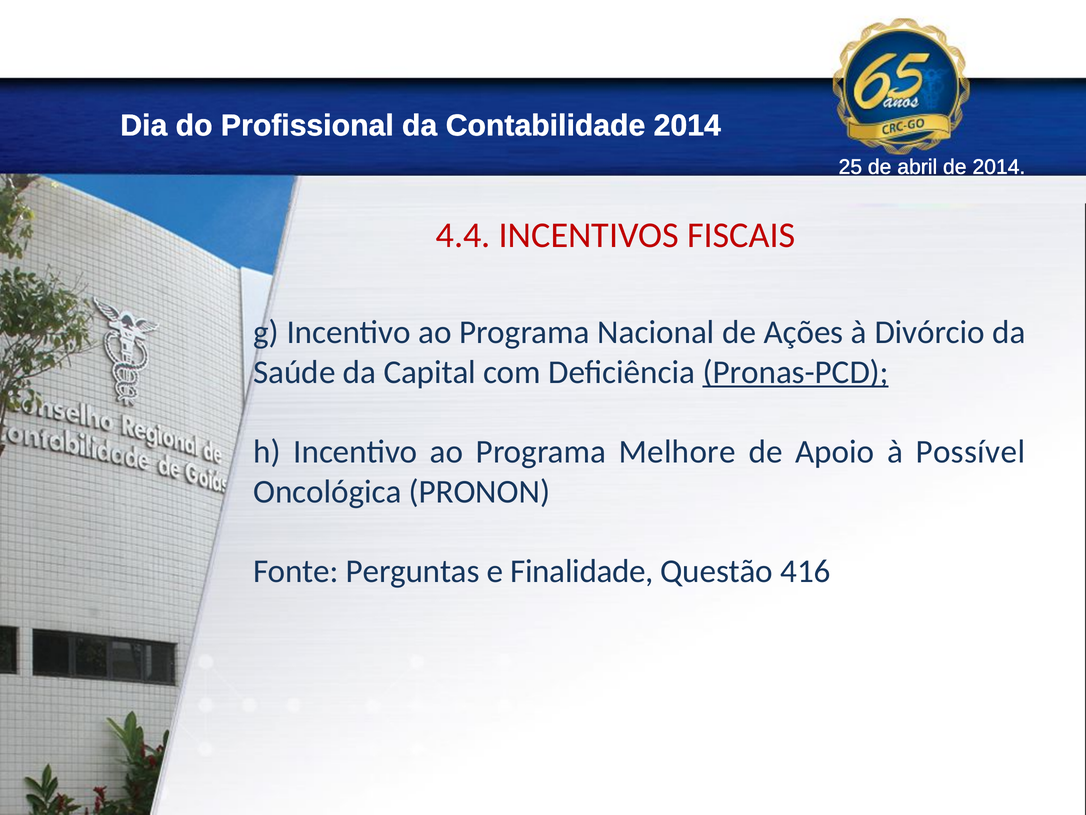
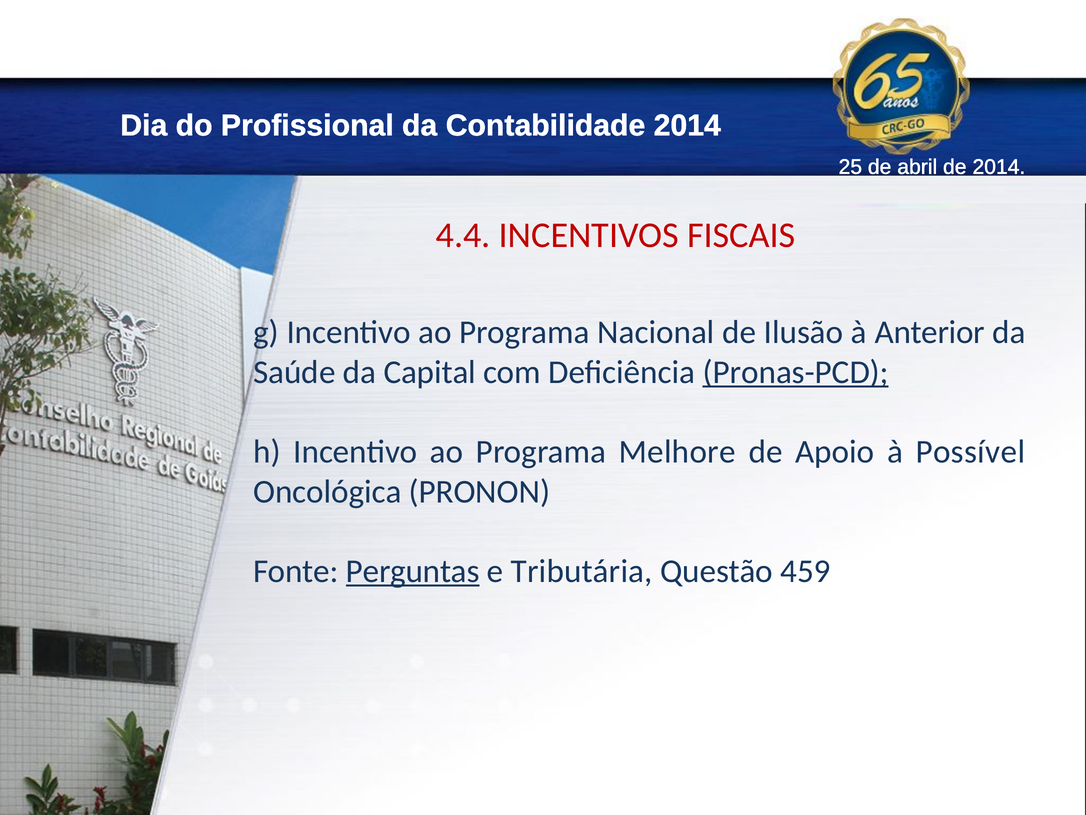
Ações: Ações -> Ilusão (804, 332)
Divórcio: Divórcio -> Anterior (930, 332)
Perguntas underline: none -> present (413, 571)
Finalidade: Finalidade -> Tributária (582, 571)
416: 416 -> 459 (806, 571)
